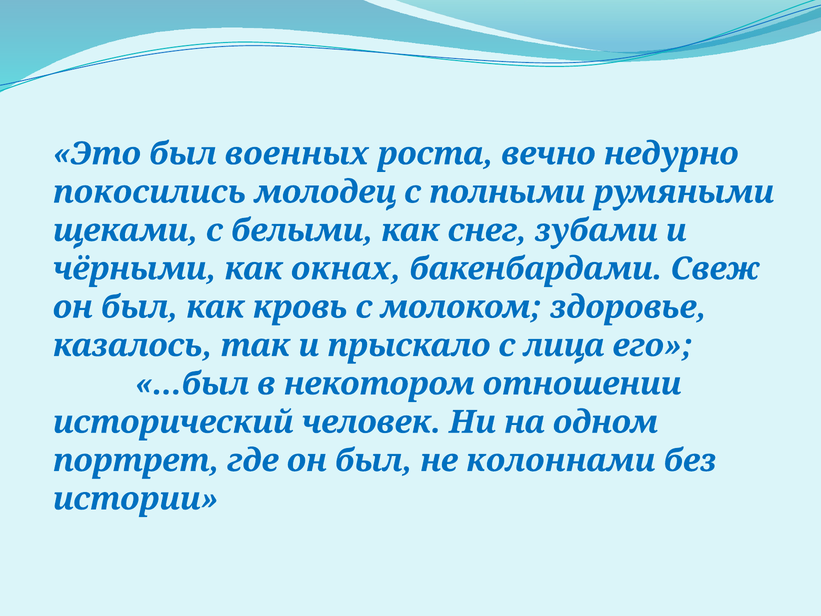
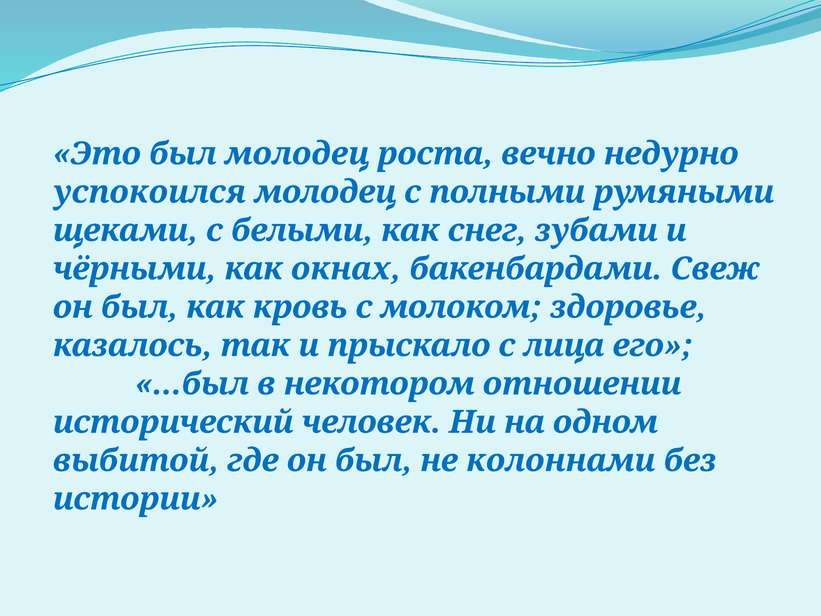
был военных: военных -> молодец (297, 154)
покосились: покосились -> успокоился (149, 192)
портрет: портрет -> выбитой (136, 460)
